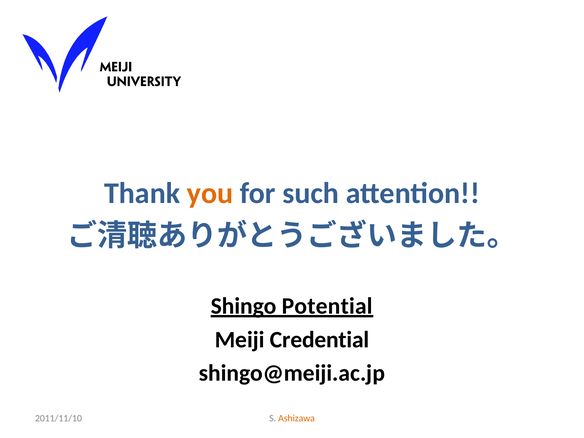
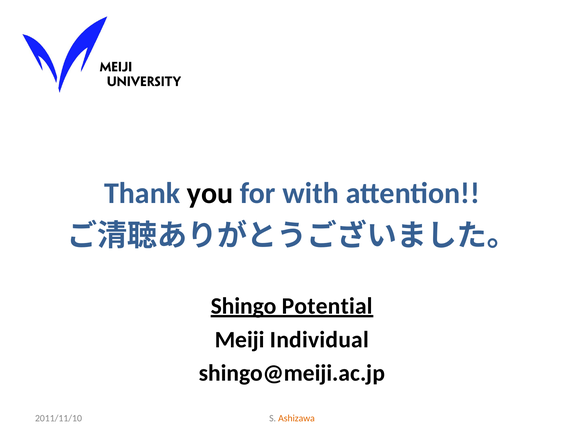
you colour: orange -> black (210, 193)
such: such -> with (311, 193)
Credential: Credential -> Individual (319, 340)
